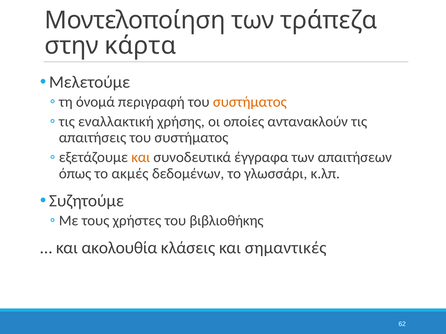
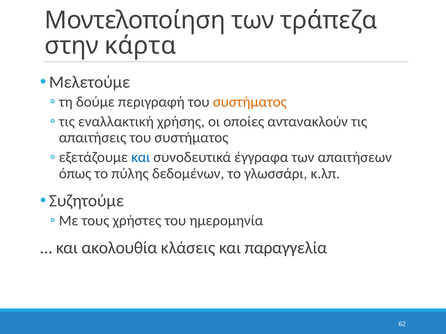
όνομά: όνομά -> δούμε (95, 102)
και colour: orange -> blue (141, 158)
ακμές: ακμές -> πύλης (130, 174)
βιβλιοθήκης: βιβλιοθήκης -> ημερομηνία (226, 221)
σημαντικές: σημαντικές -> παραγγελία (286, 248)
